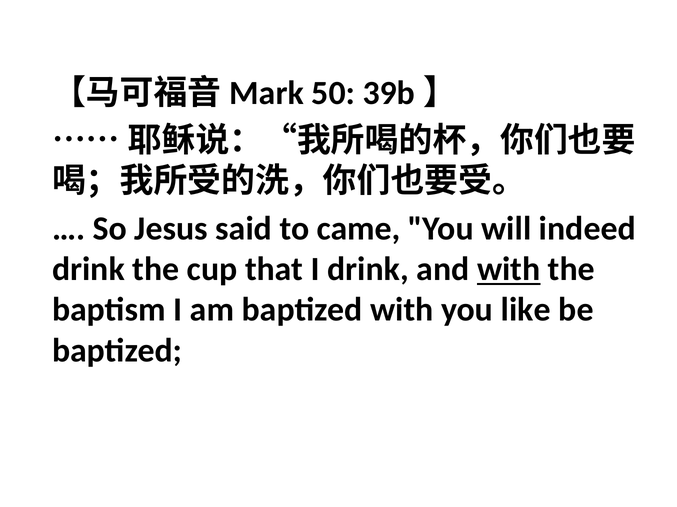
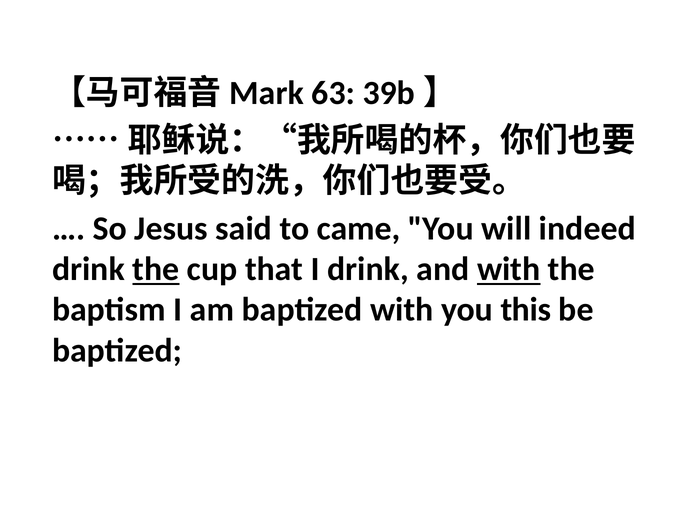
50: 50 -> 63 (333, 93)
the underline: none -> present (156, 270)
like: like -> this (526, 310)
